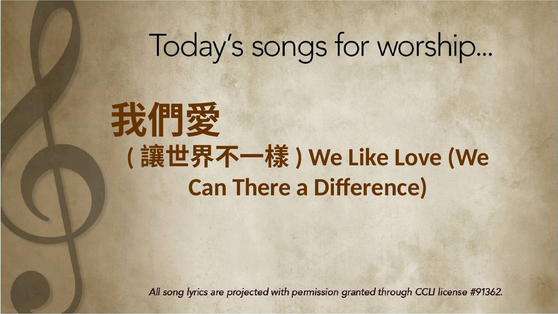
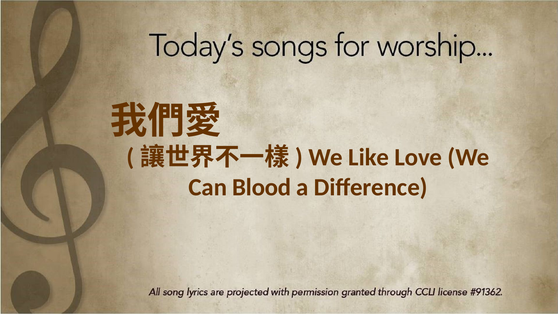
There: There -> Blood (262, 187)
